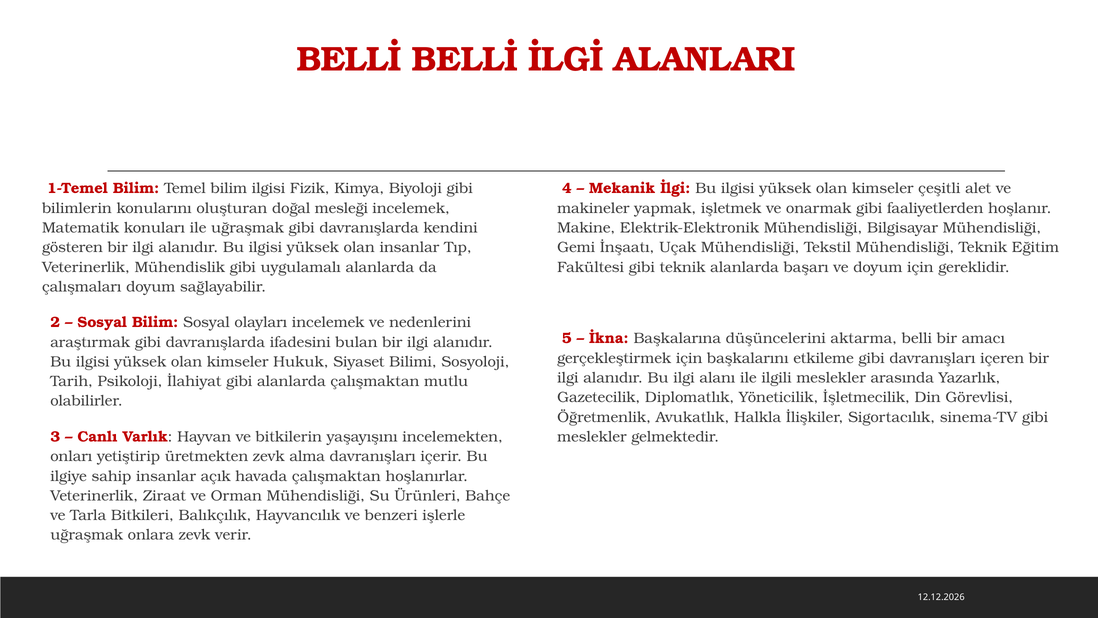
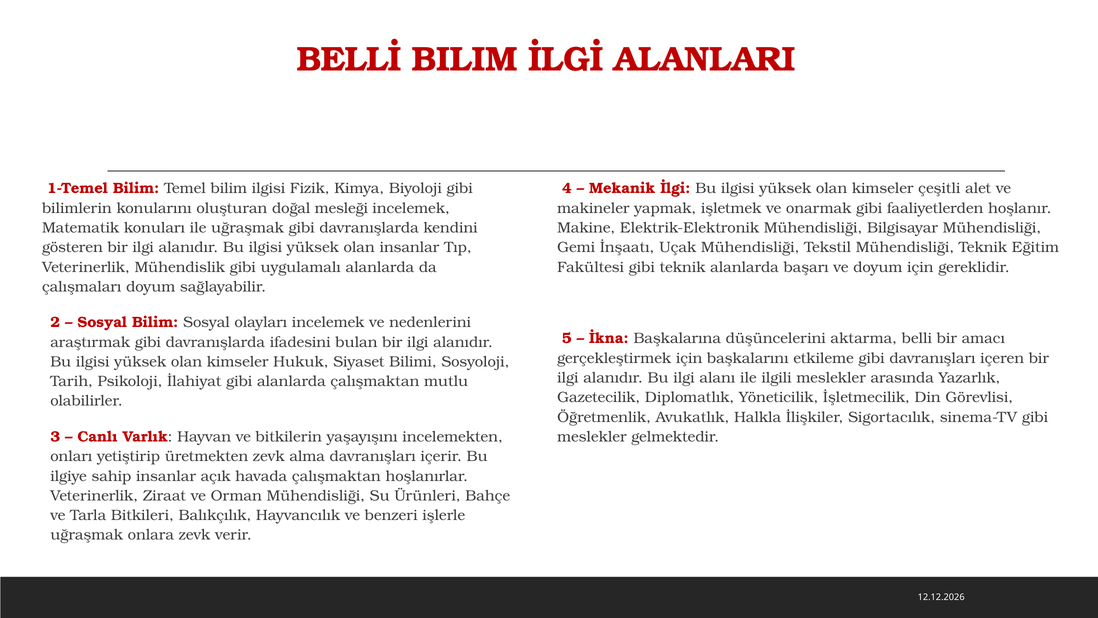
BELLİ BELLİ: BELLİ -> BILIM (465, 59)
